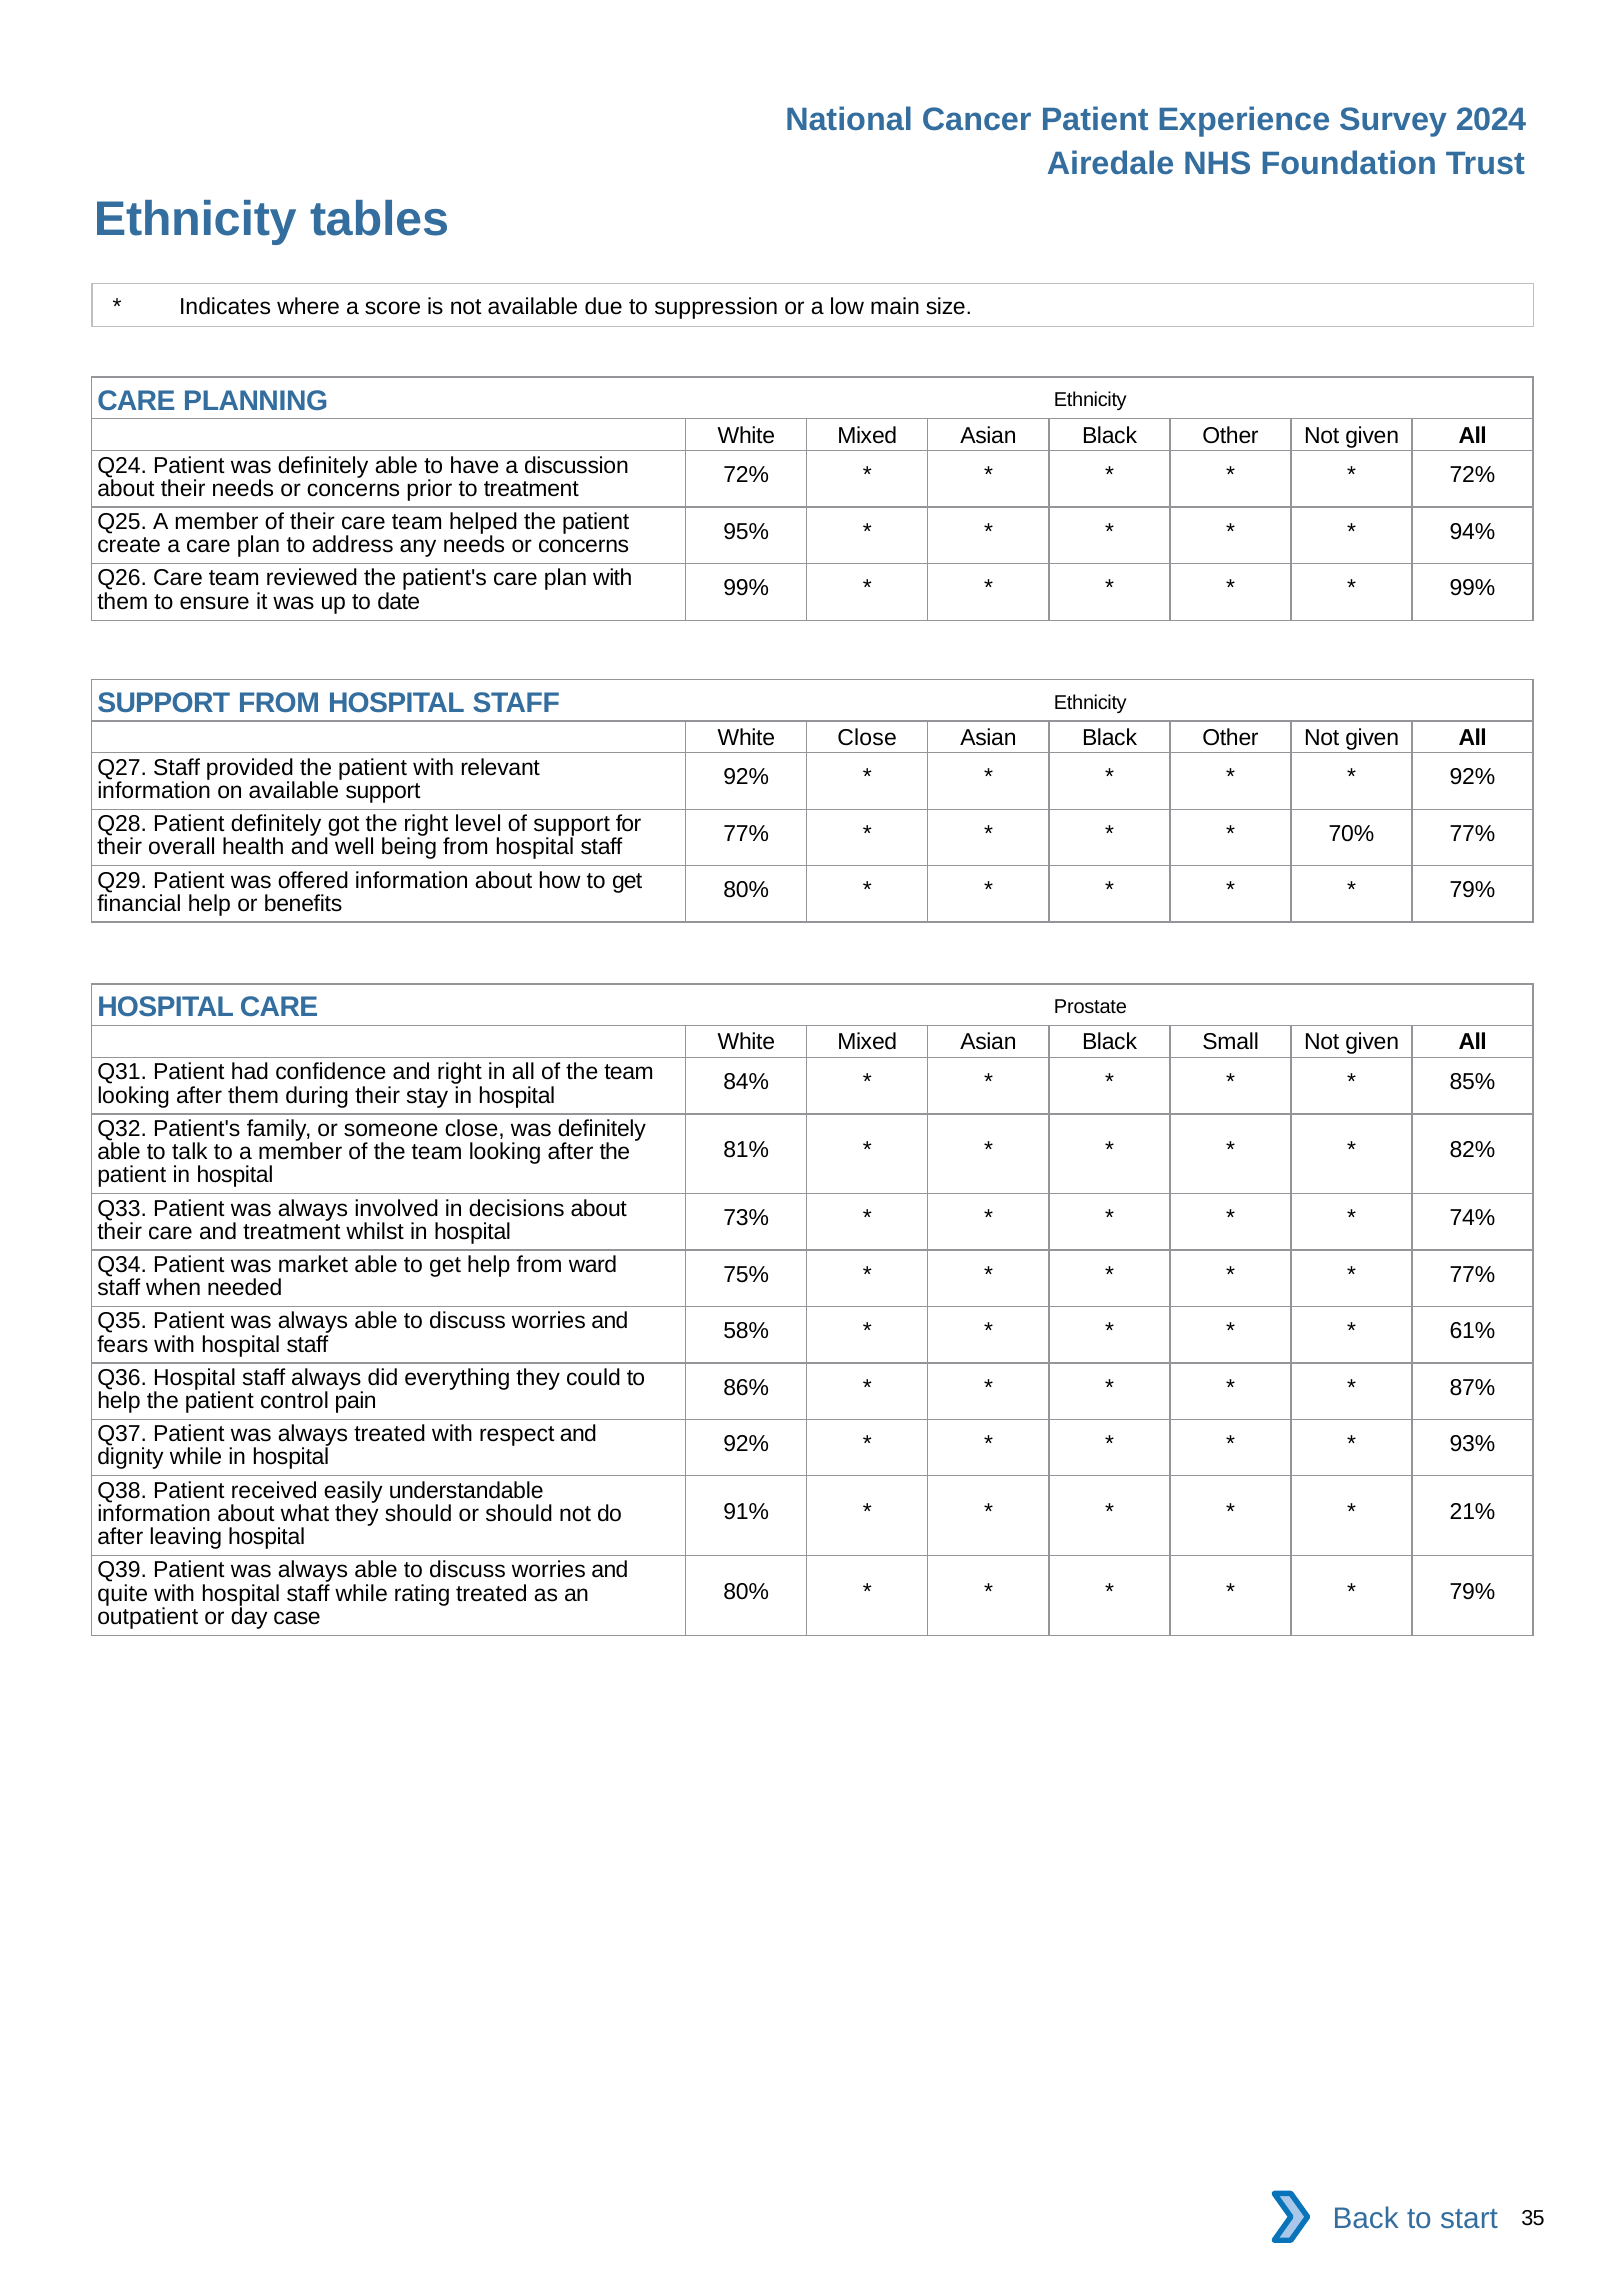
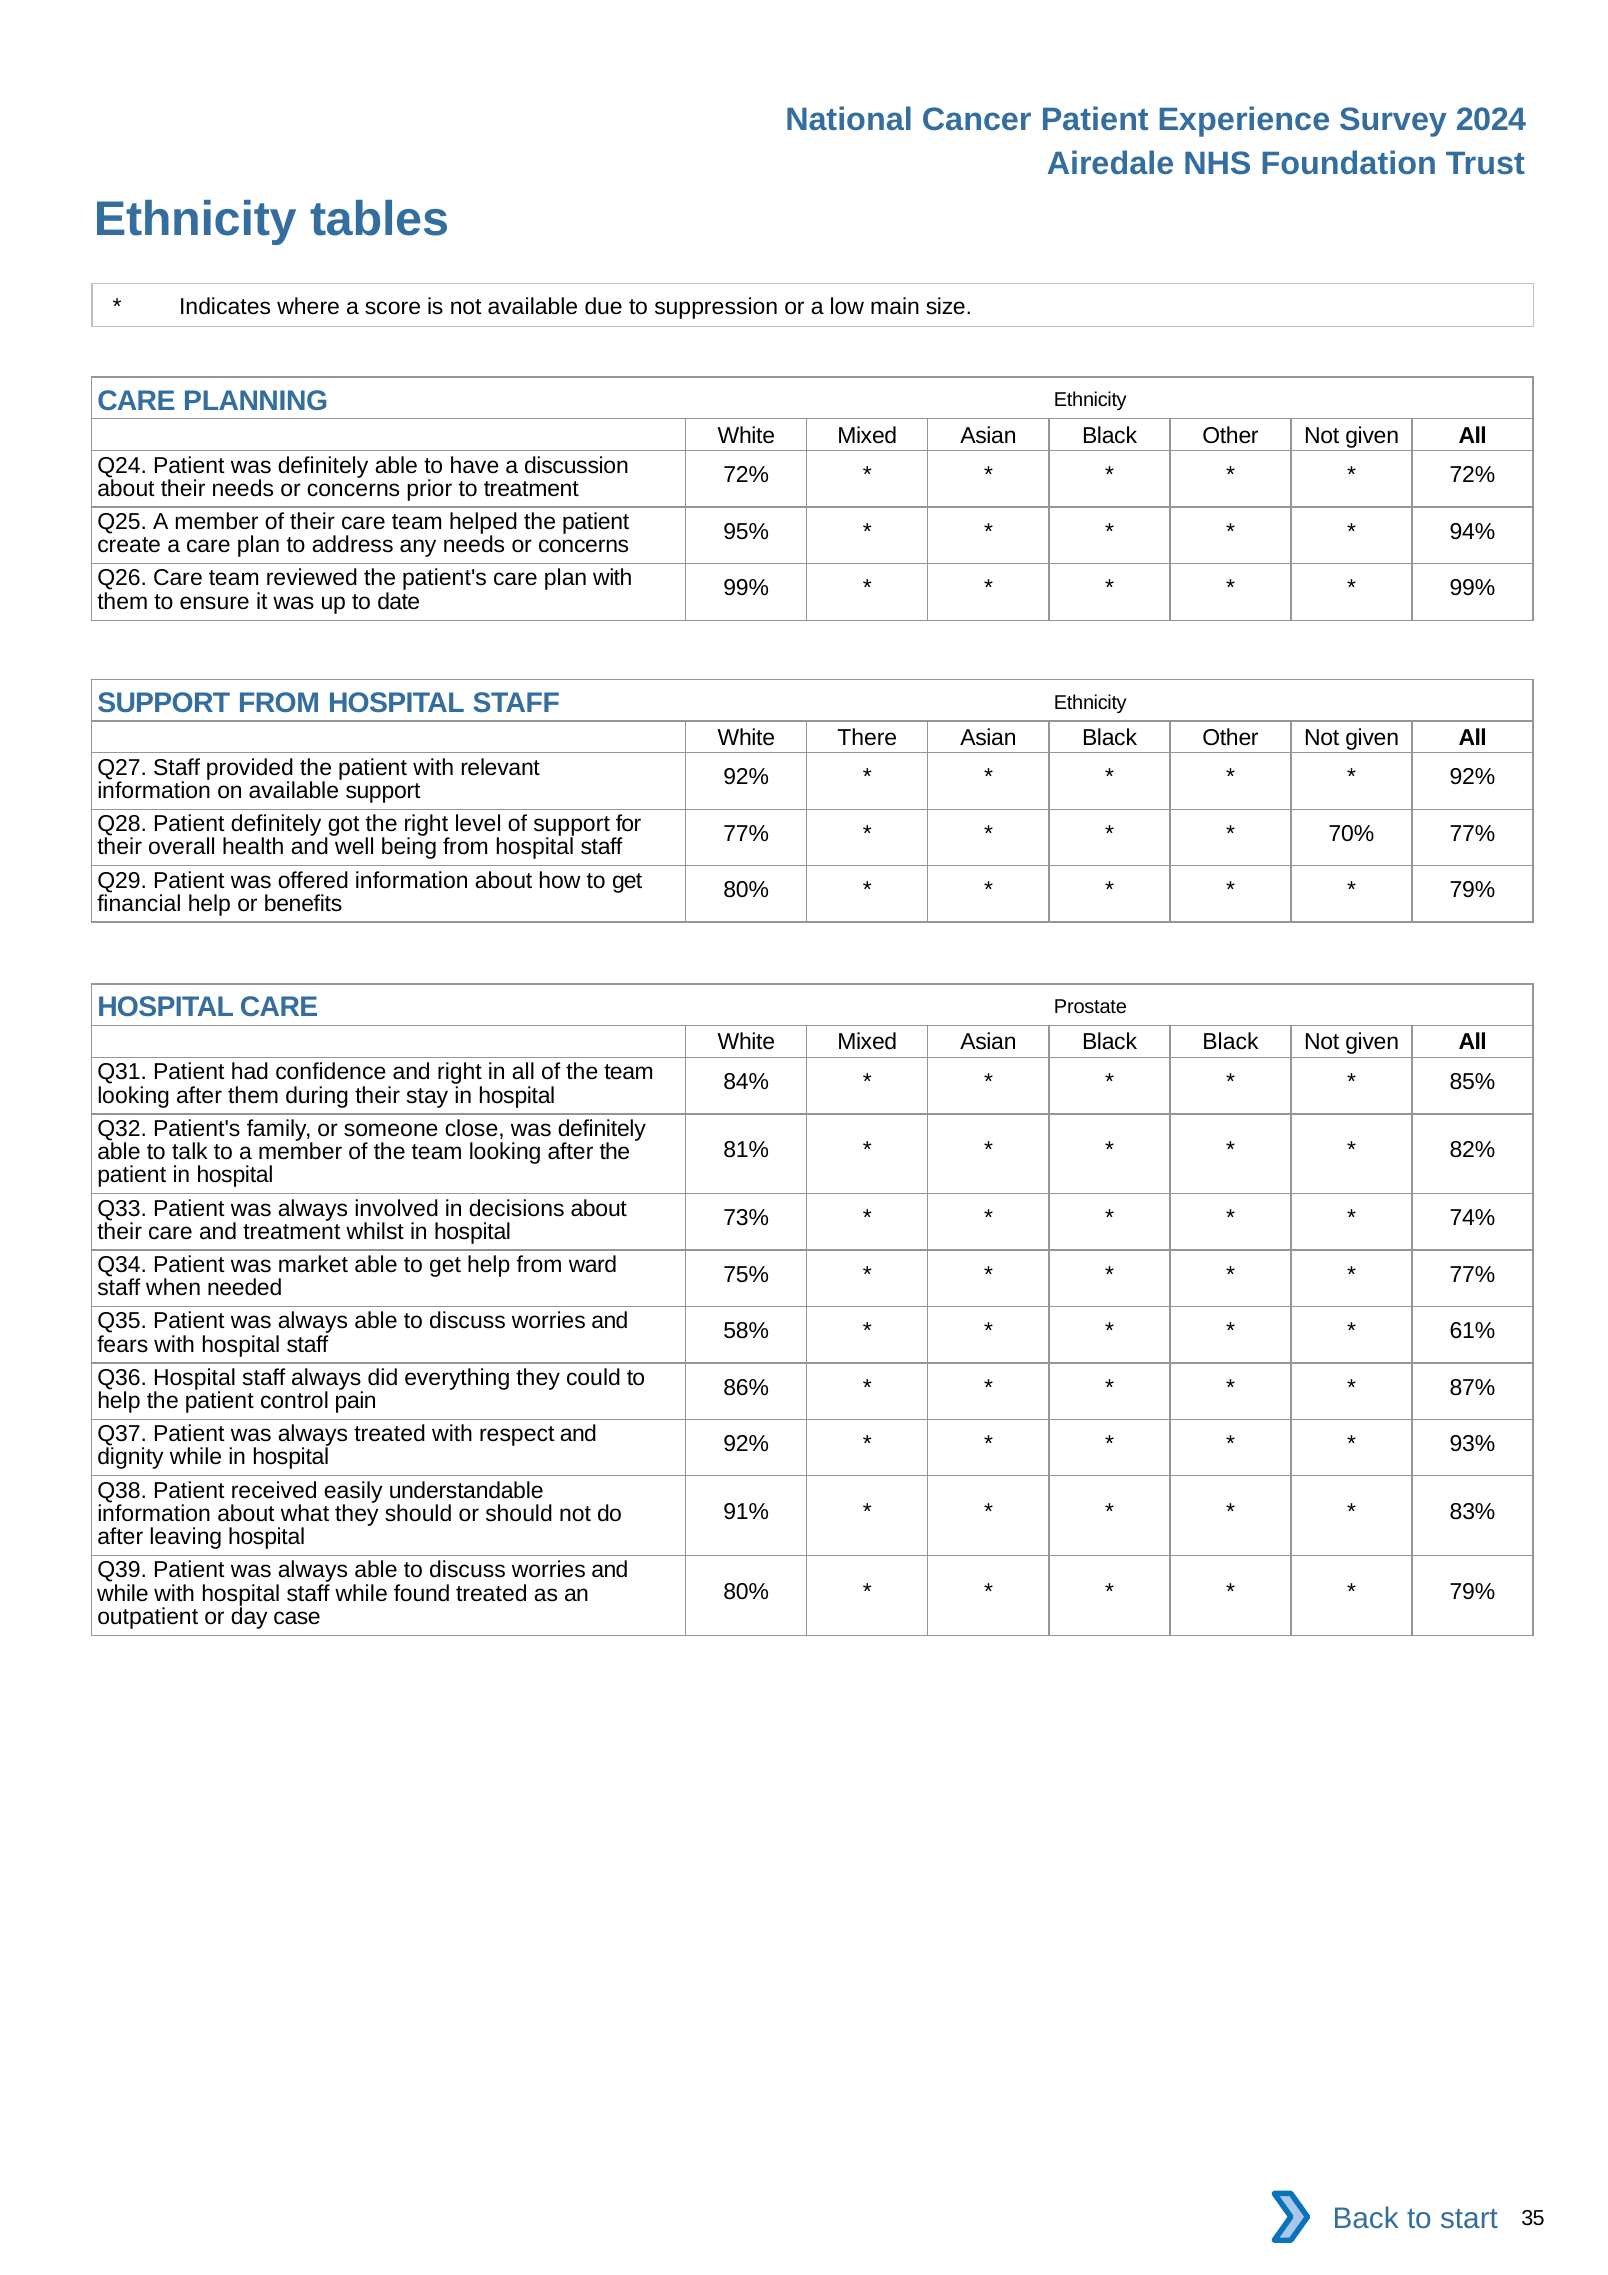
White Close: Close -> There (867, 738)
Black Small: Small -> Black (1230, 1043)
21%: 21% -> 83% (1472, 1512)
quite: quite -> while (123, 1594)
rating: rating -> found (422, 1594)
